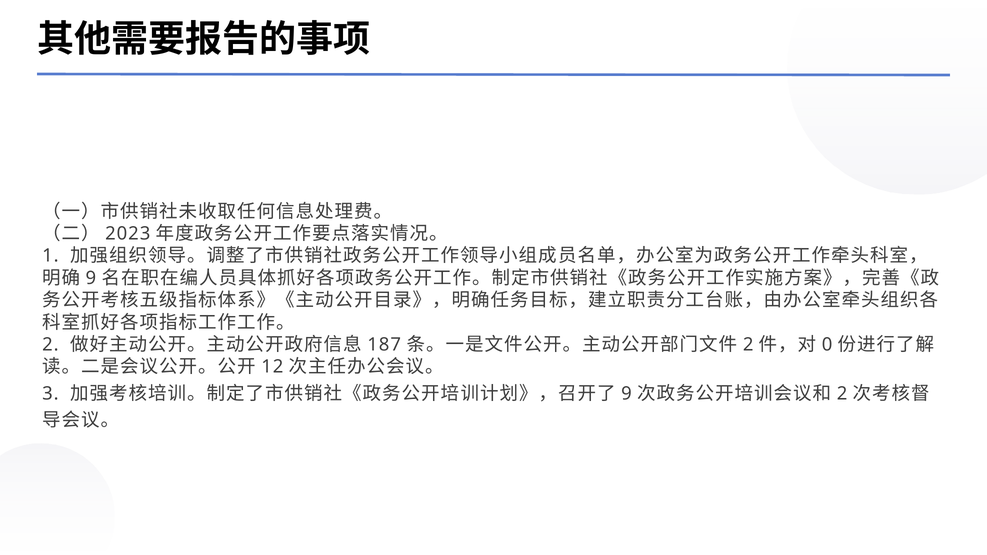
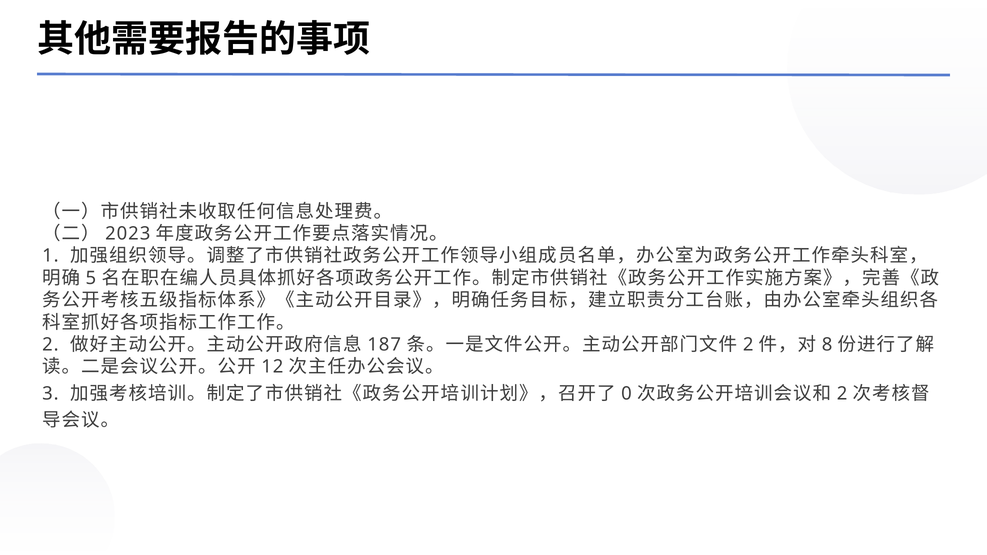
9: 9 -> 5 (91, 278)
0: 0 -> 8 (827, 345)
9: 9 -> 0 (626, 394)
